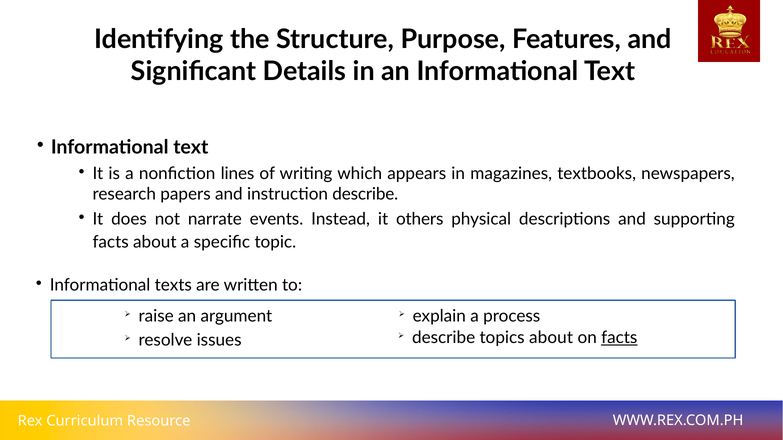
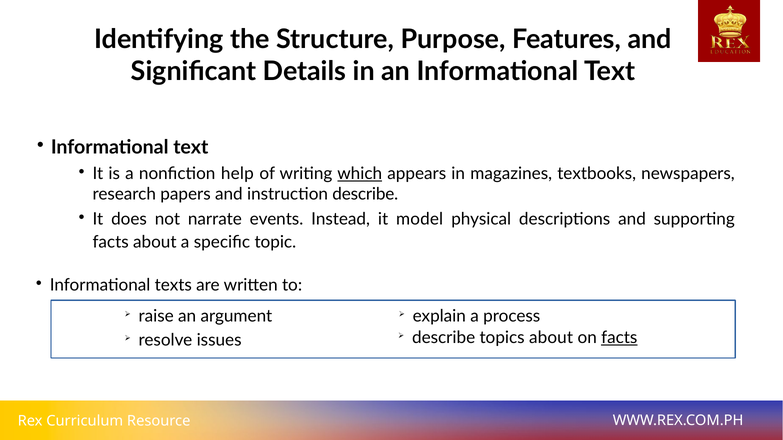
lines: lines -> help (237, 174)
which underline: none -> present (360, 174)
others: others -> model (420, 219)
